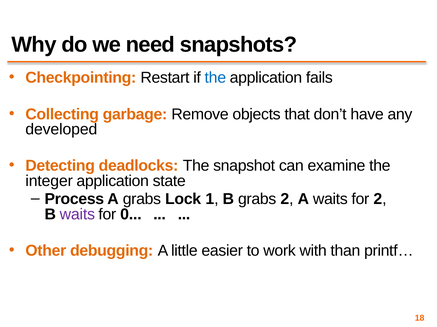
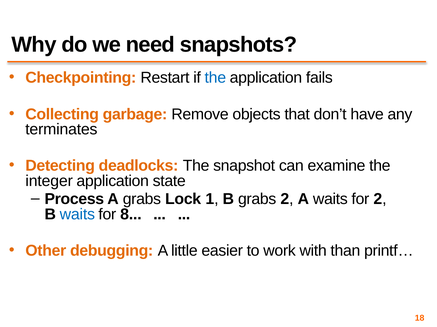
developed: developed -> terminates (61, 130)
waits colour: purple -> blue (77, 215)
0: 0 -> 8 (131, 215)
